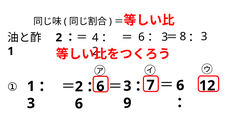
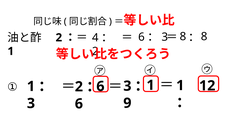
8 3: 3 -> 8 (204, 36)
6: 6 -> 1 (180, 85)
7: 7 -> 1 (151, 85)
